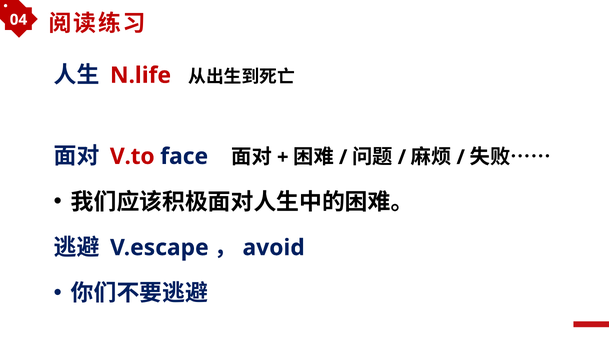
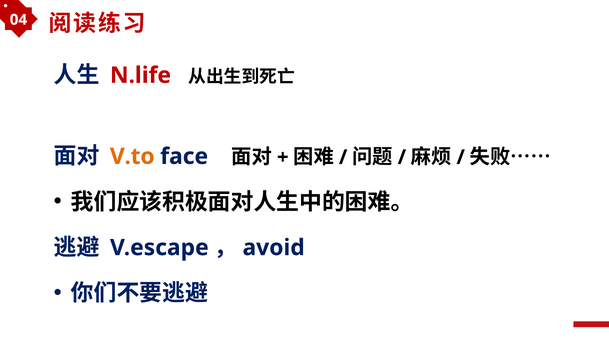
V.to colour: red -> orange (132, 157)
